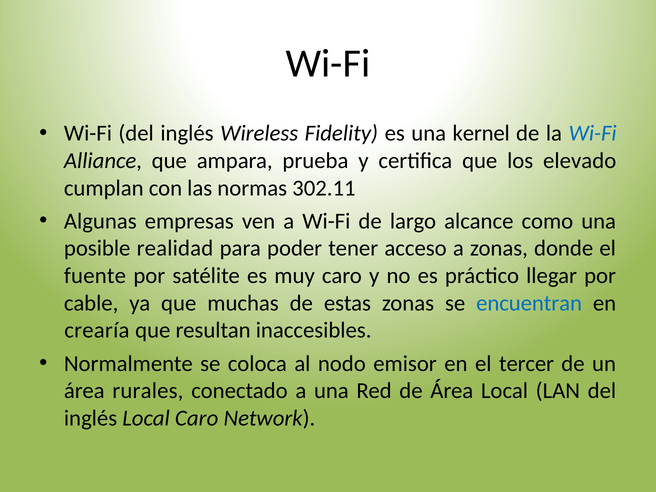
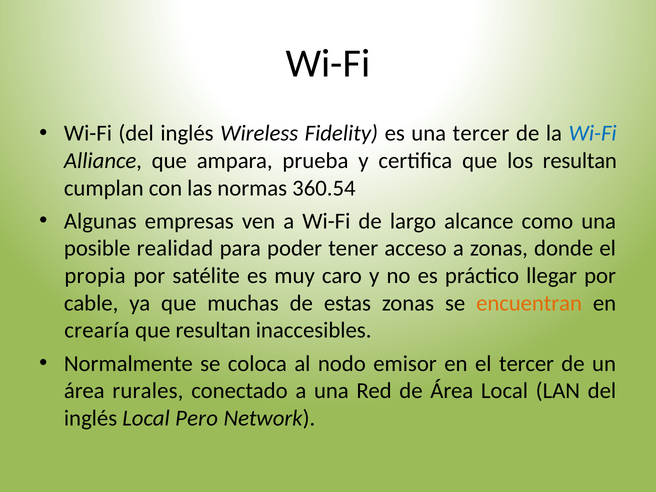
una kernel: kernel -> tercer (481, 133)
los elevado: elevado -> resultan (580, 161)
302.11: 302.11 -> 360.54 (324, 188)
fuente: fuente -> propia (95, 276)
encuentran colour: blue -> orange (529, 303)
Local Caro: Caro -> Pero (197, 418)
